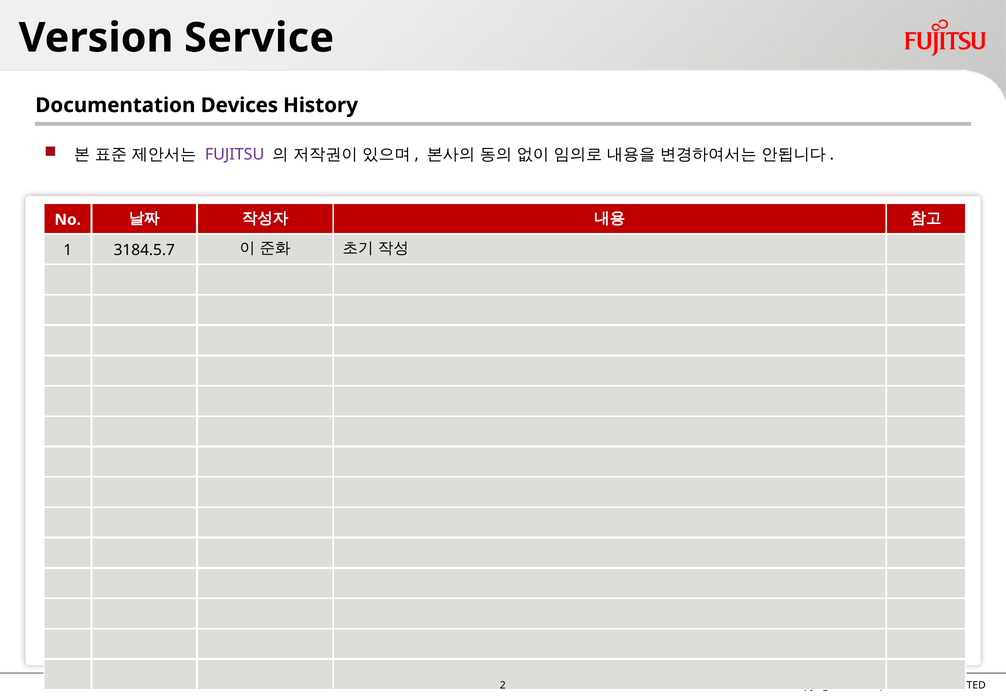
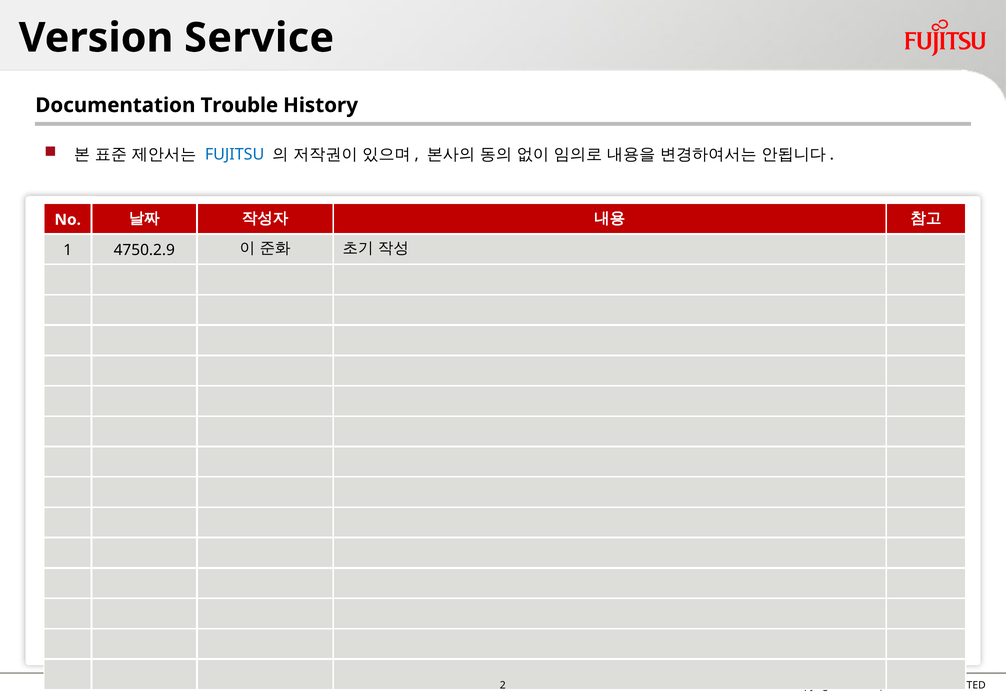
Devices: Devices -> Trouble (239, 105)
FUJITSU colour: purple -> blue (235, 155)
3184.5.7: 3184.5.7 -> 4750.2.9 (144, 250)
